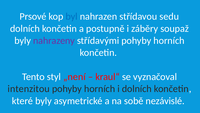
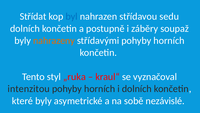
Prsové: Prsové -> Střídat (33, 16)
nahrazeny colour: purple -> orange (54, 40)
„není: „není -> „ruka (74, 76)
